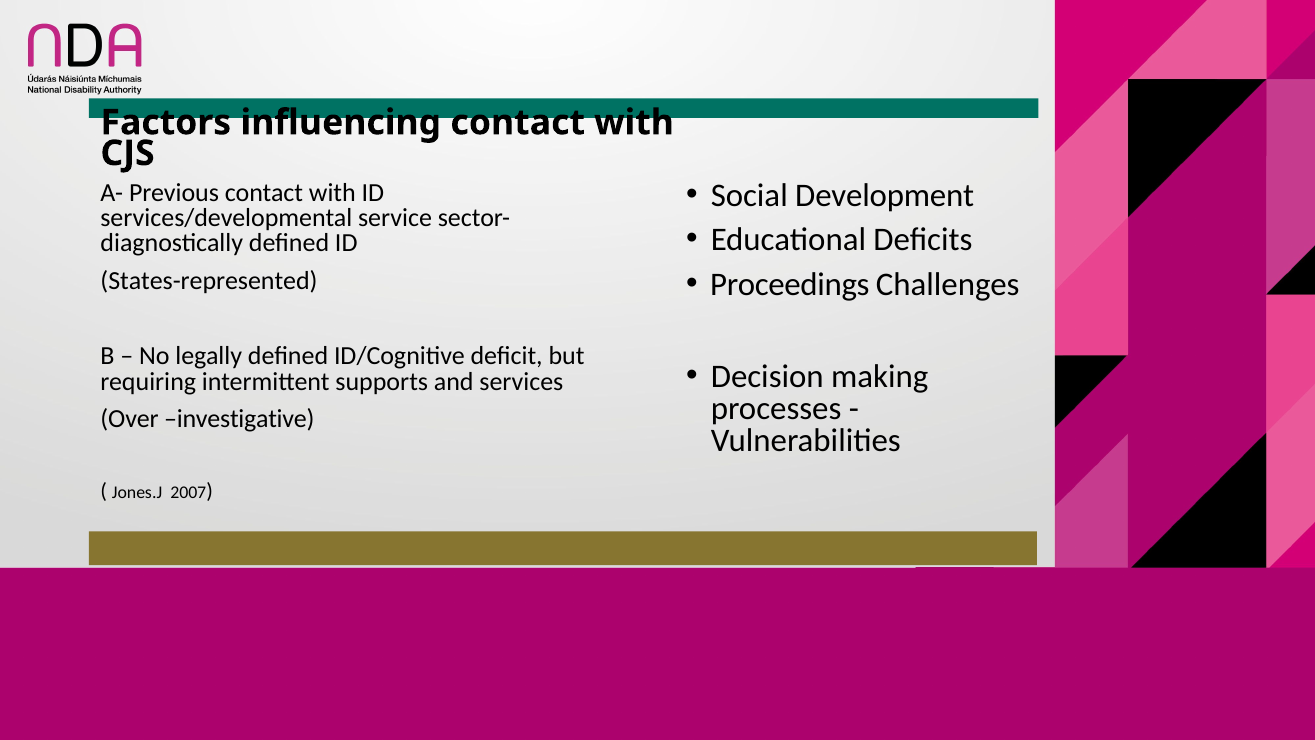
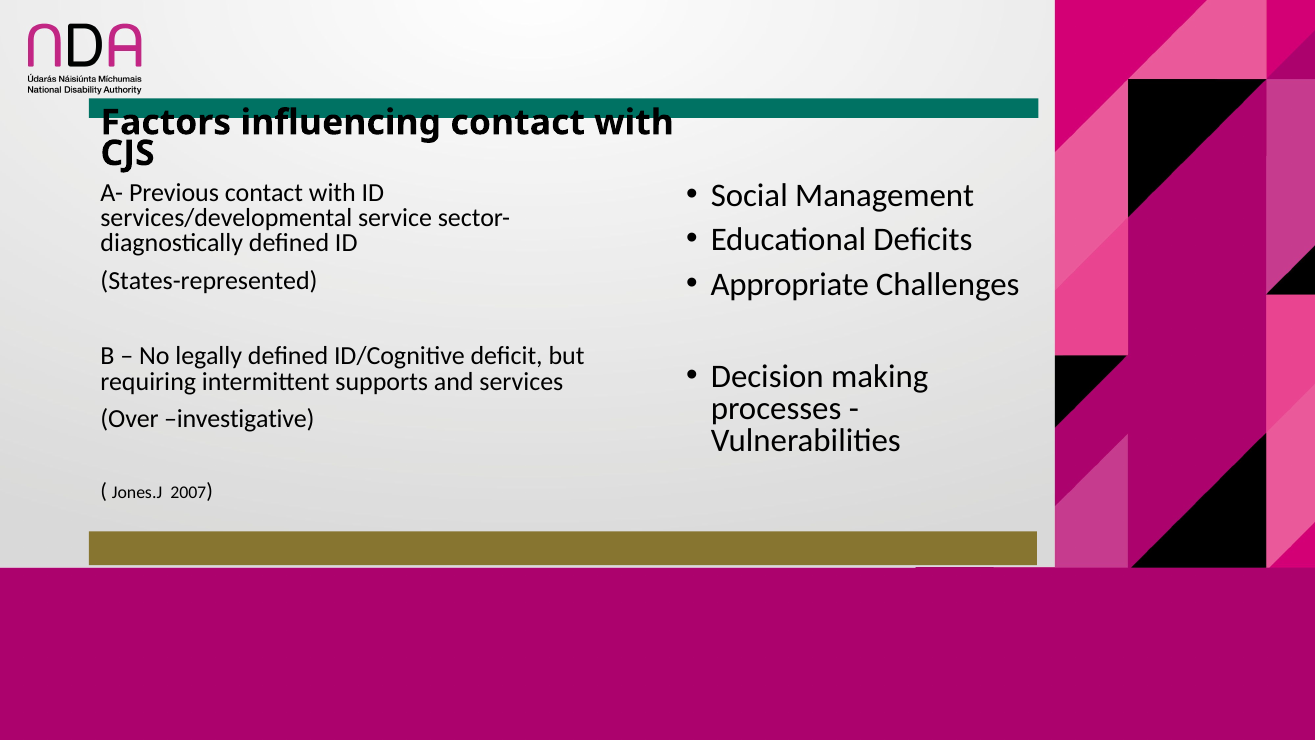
Development: Development -> Management (885, 196)
Proceedings: Proceedings -> Appropriate (790, 284)
